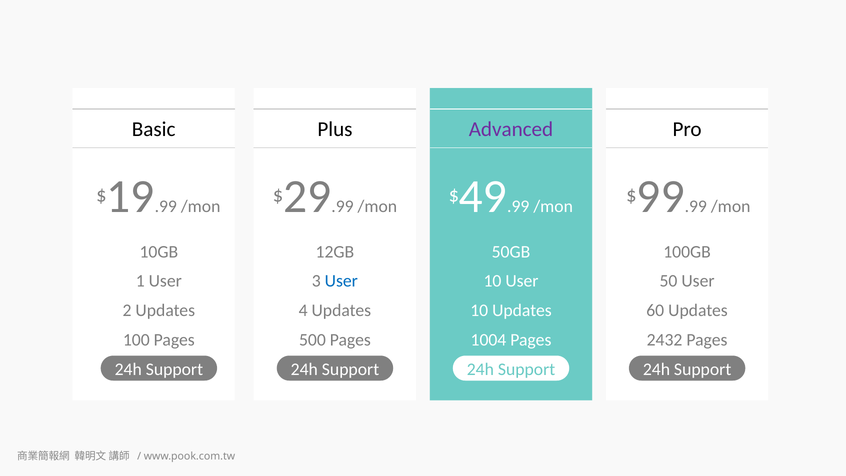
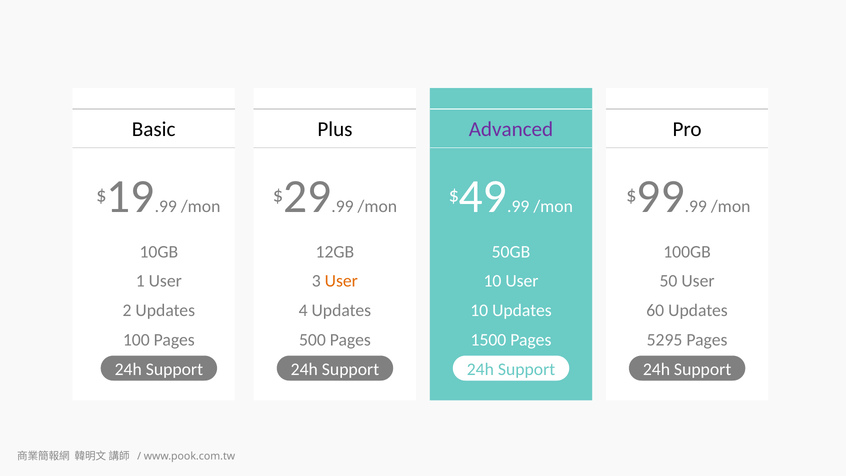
User colour: blue -> orange (341, 281)
1004: 1004 -> 1500 (488, 340)
2432: 2432 -> 5295 (665, 340)
